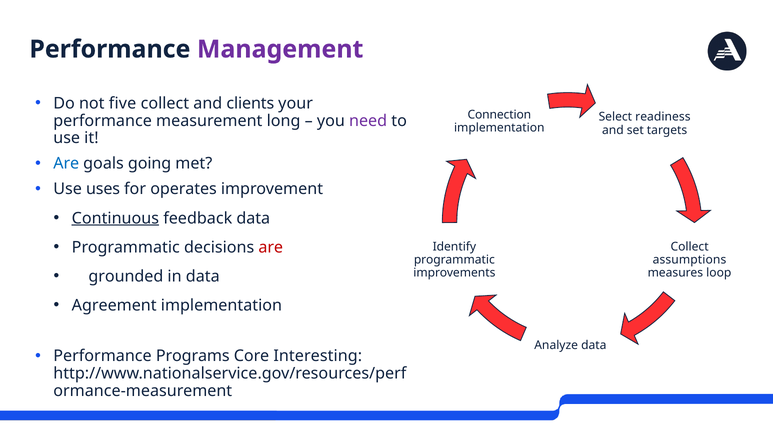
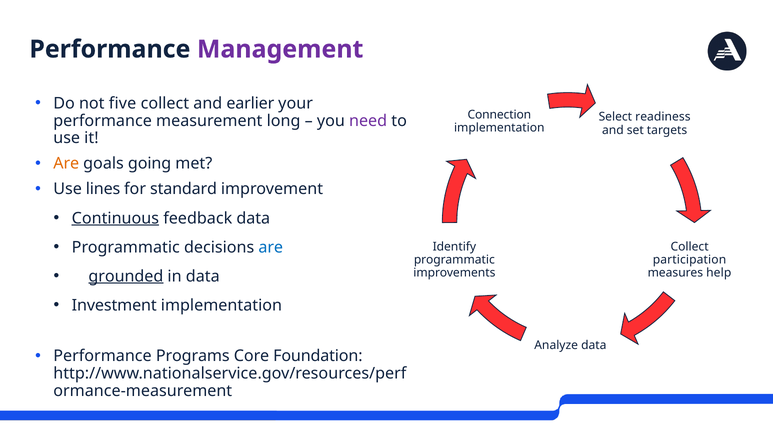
clients: clients -> earlier (250, 103)
Are colour: blue -> orange (66, 163)
uses: uses -> lines (103, 189)
operates: operates -> standard (184, 189)
are colour: red -> blue (271, 247)
assumptions: assumptions -> participation (689, 260)
grounded underline: none -> present (126, 276)
loop: loop -> help (719, 273)
Agreement: Agreement -> Investment (114, 305)
Interesting: Interesting -> Foundation (318, 356)
